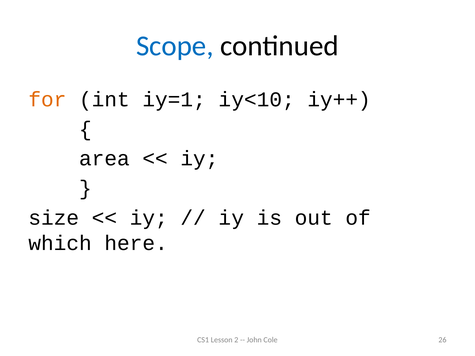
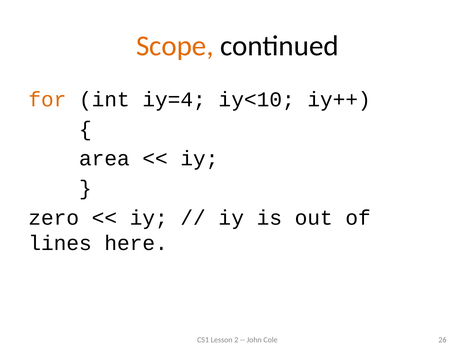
Scope colour: blue -> orange (175, 46)
iy=1: iy=1 -> iy=4 (174, 100)
size: size -> zero (54, 218)
which: which -> lines (60, 243)
